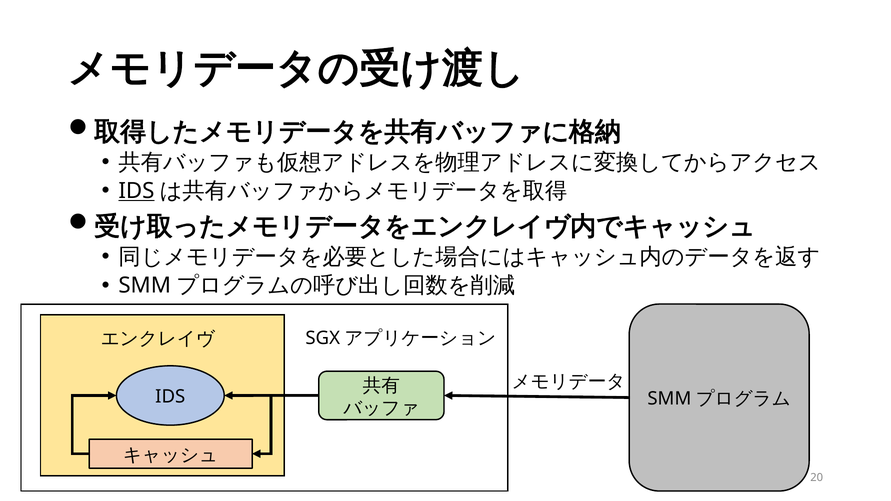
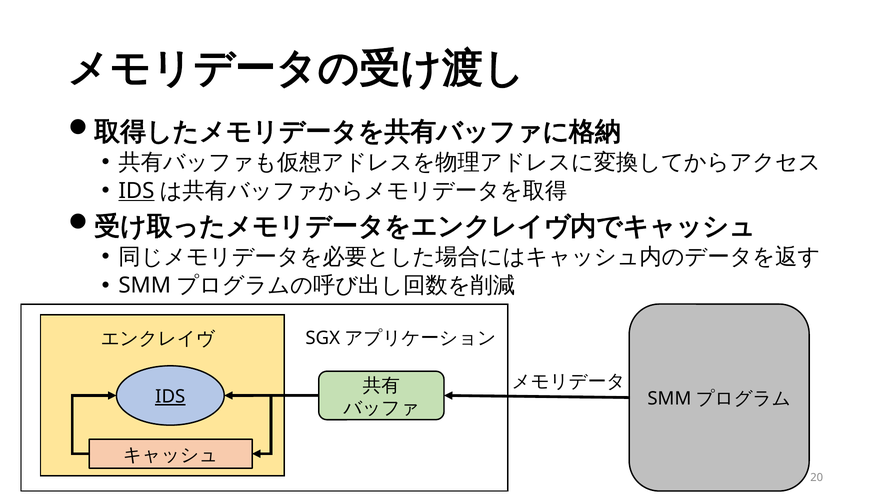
IDS underline: none -> present (170, 397)
